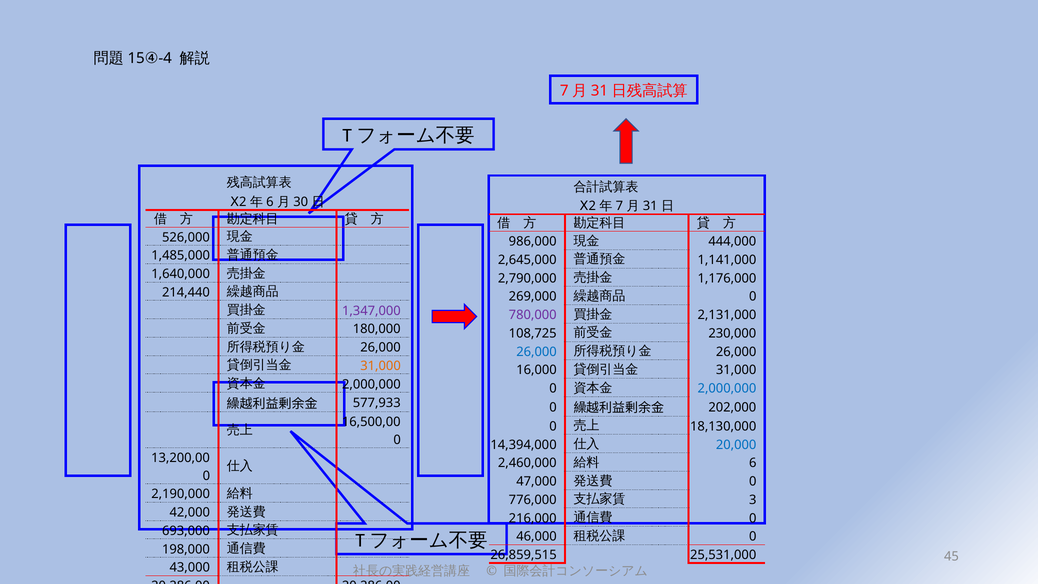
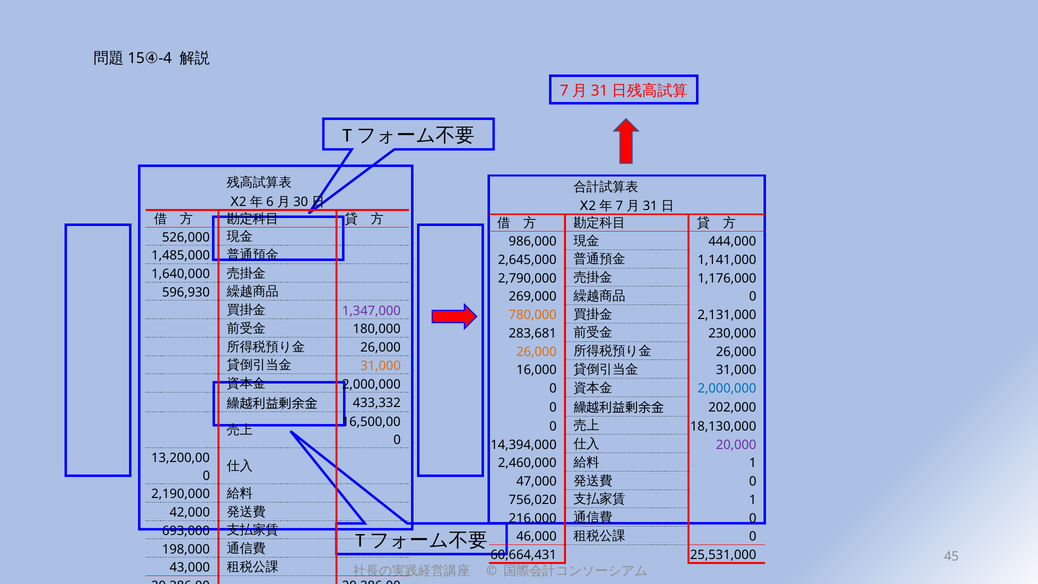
214,440: 214,440 -> 596,930 (186, 292)
780,000 colour: purple -> orange (533, 315)
108,725: 108,725 -> 283,681 (533, 333)
26,000 colour: blue -> orange (537, 352)
577,933: 577,933 -> 433,332 (377, 403)
20,000 colour: blue -> purple (736, 445)
6: 6 -> 1 (753, 463)
776,000: 776,000 -> 756,020 (533, 500)
3: 3 -> 1 (753, 500)
26,859,515: 26,859,515 -> 60,664,431 (524, 555)
